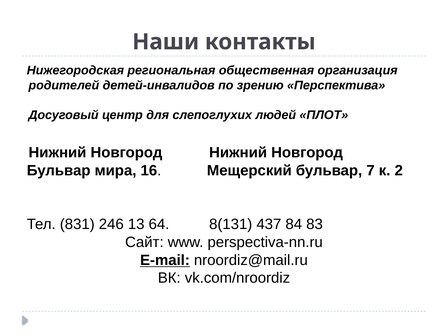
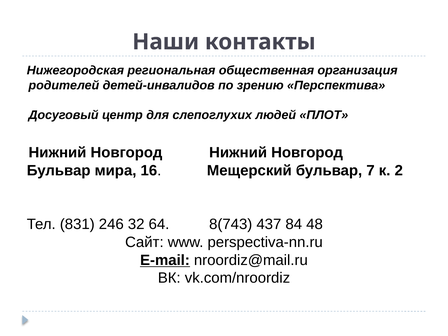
13: 13 -> 32 (136, 224)
8(131: 8(131 -> 8(743 (231, 224)
83: 83 -> 48 (315, 224)
